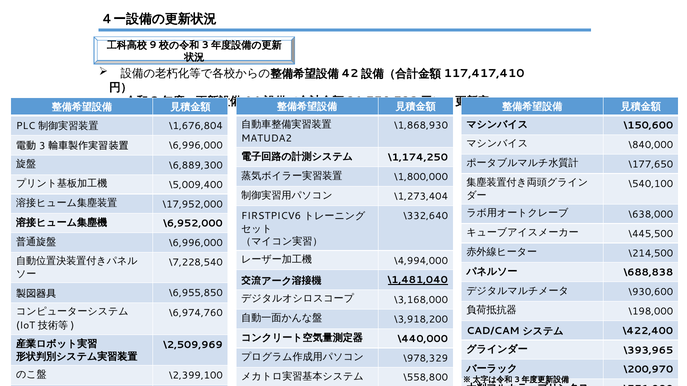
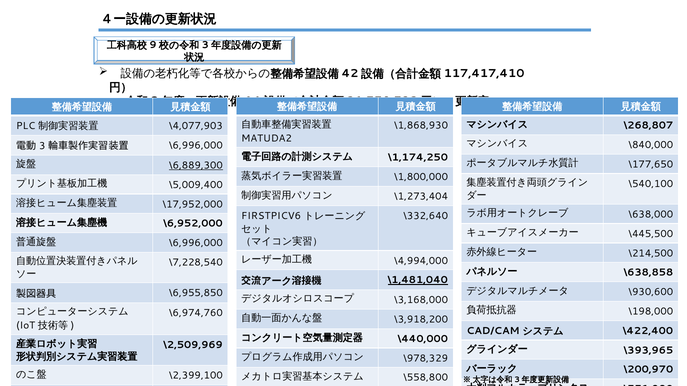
\150,600: \150,600 -> \268,807 (648, 126)
\1,676,804: \1,676,804 -> \4,077,903 (196, 126)
\6,889,300 underline: none -> present (196, 166)
\688,838: \688,838 -> \638,858 (648, 273)
